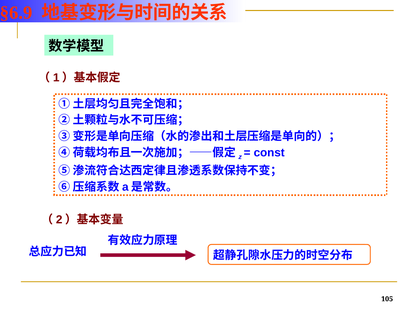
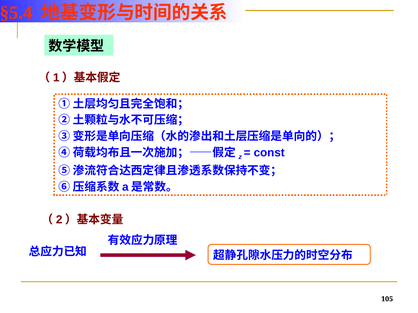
§6.9: §6.9 -> §5.4 (16, 13)
